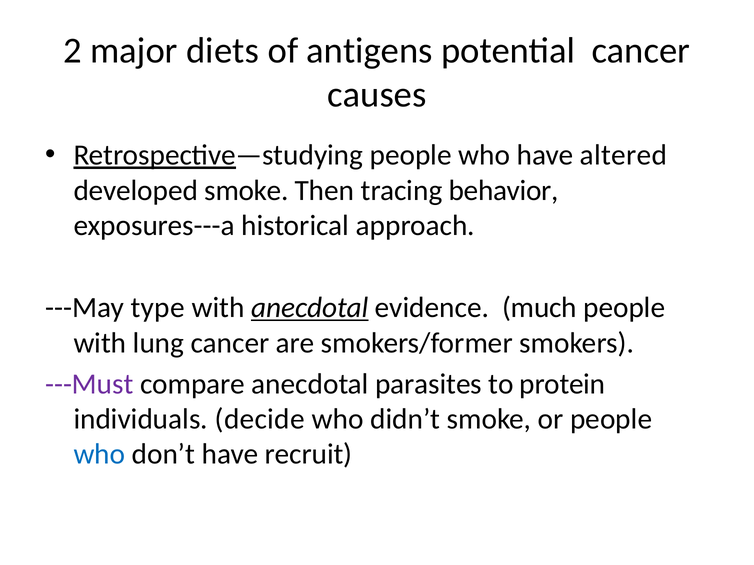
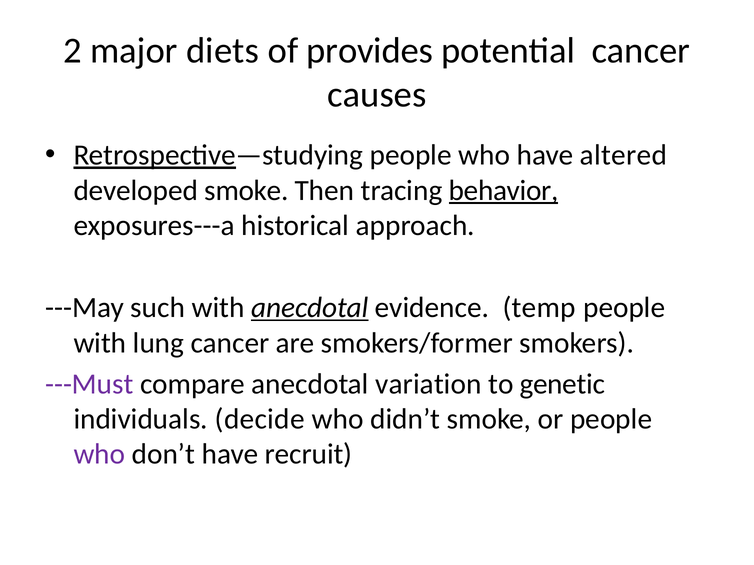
antigens: antigens -> provides (370, 51)
behavior underline: none -> present (504, 191)
type: type -> such (158, 308)
much: much -> temp (539, 308)
parasites: parasites -> variation (428, 384)
protein: protein -> genetic (562, 384)
who colour: blue -> purple (99, 455)
